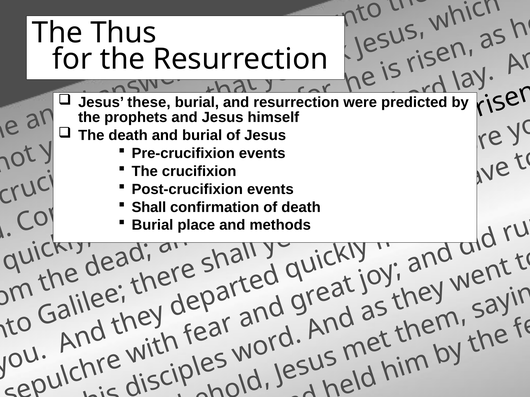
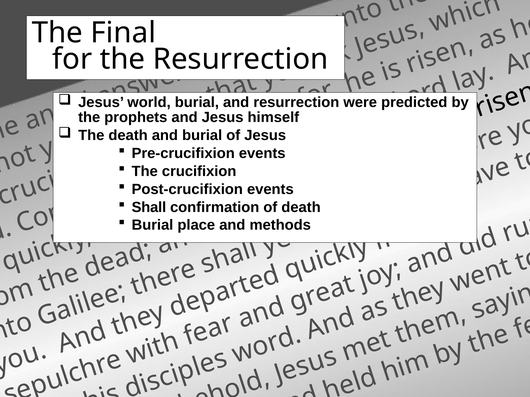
Thus: Thus -> Final (123, 33)
these: these -> world (149, 103)
